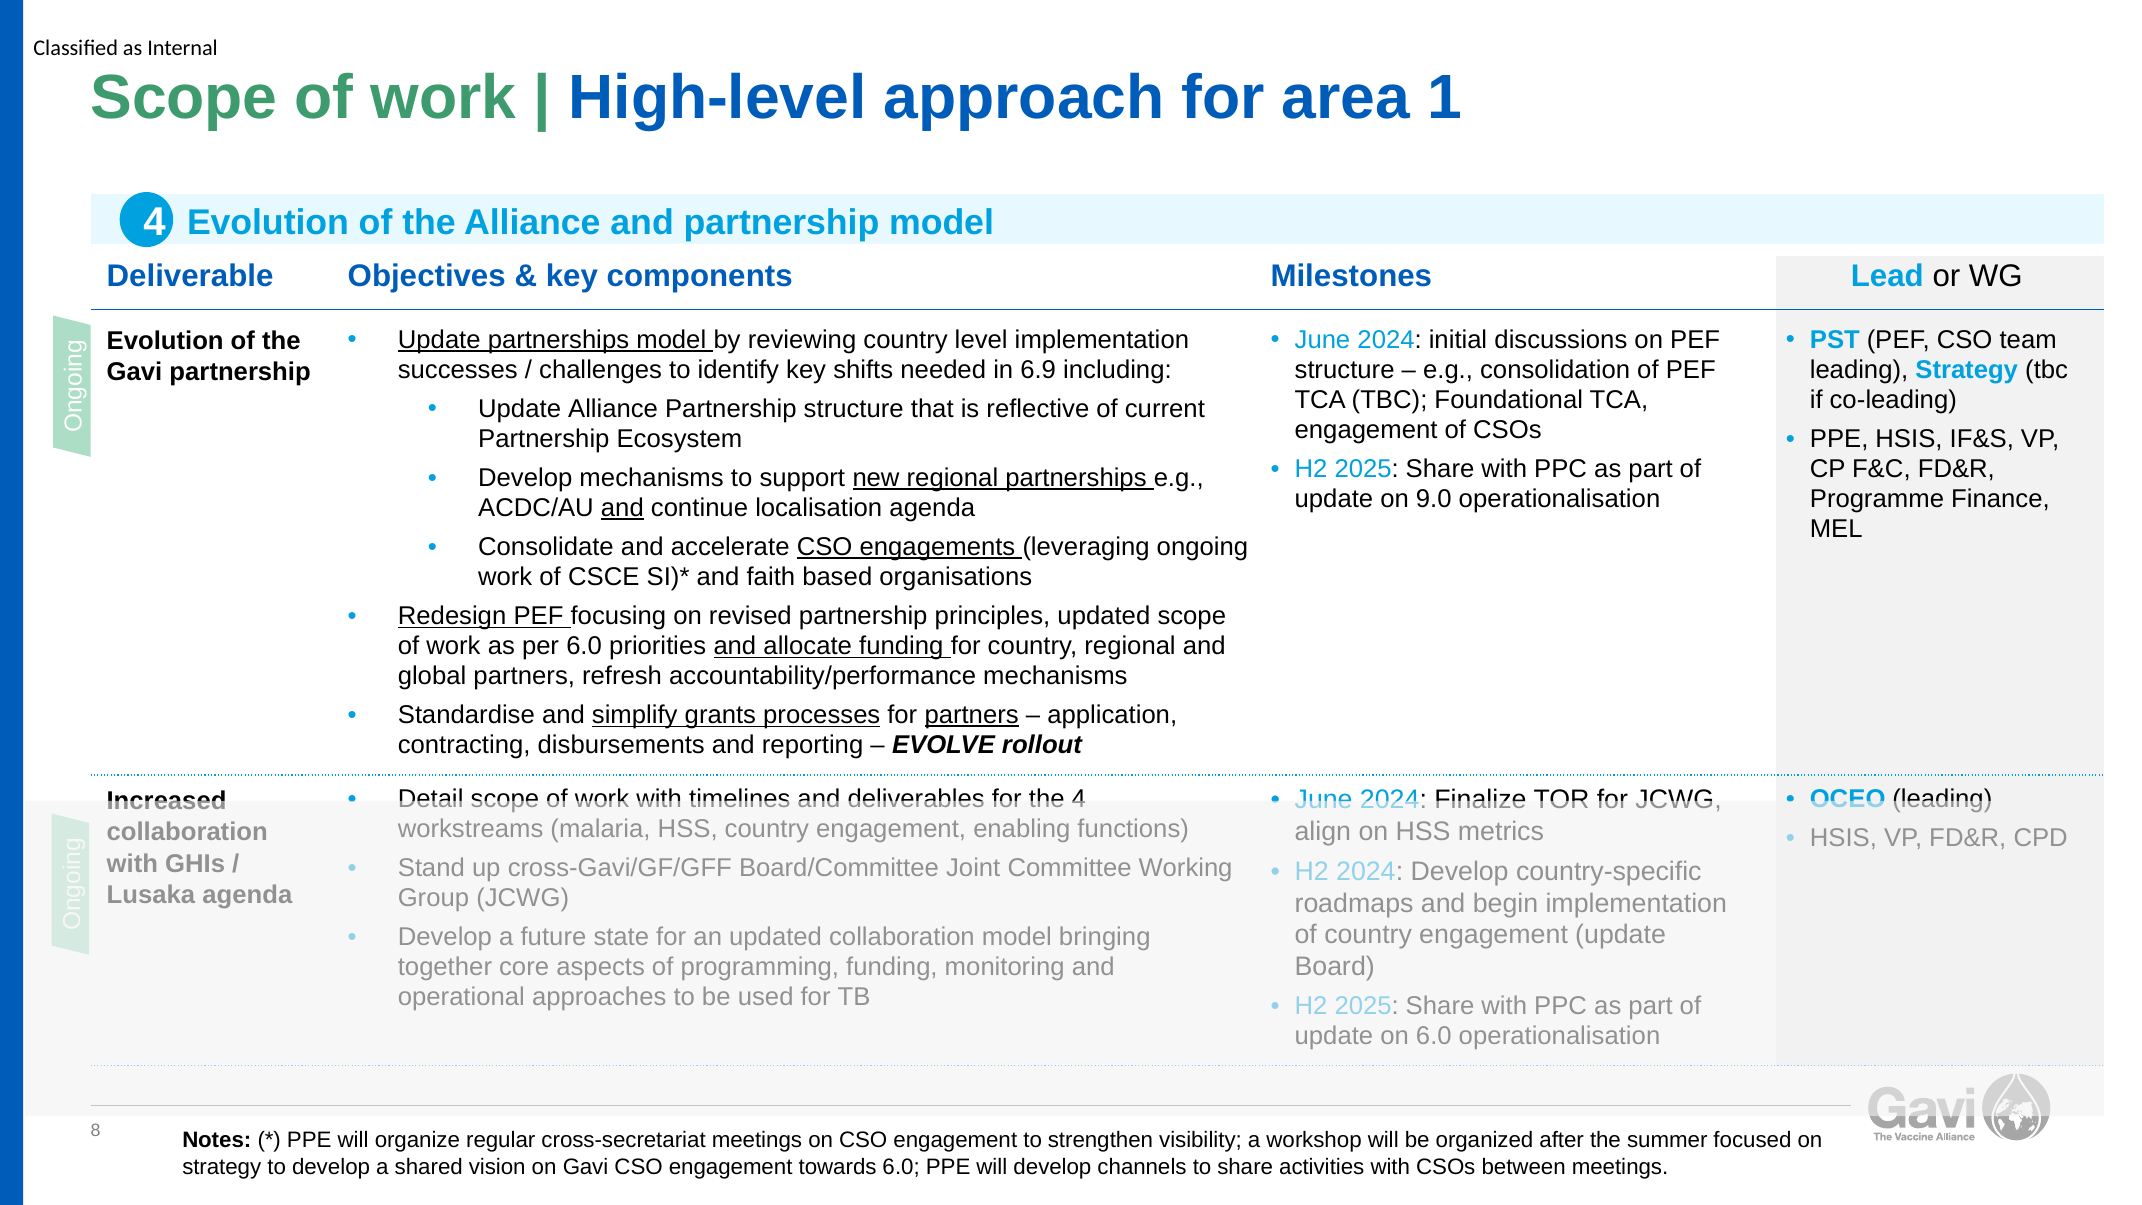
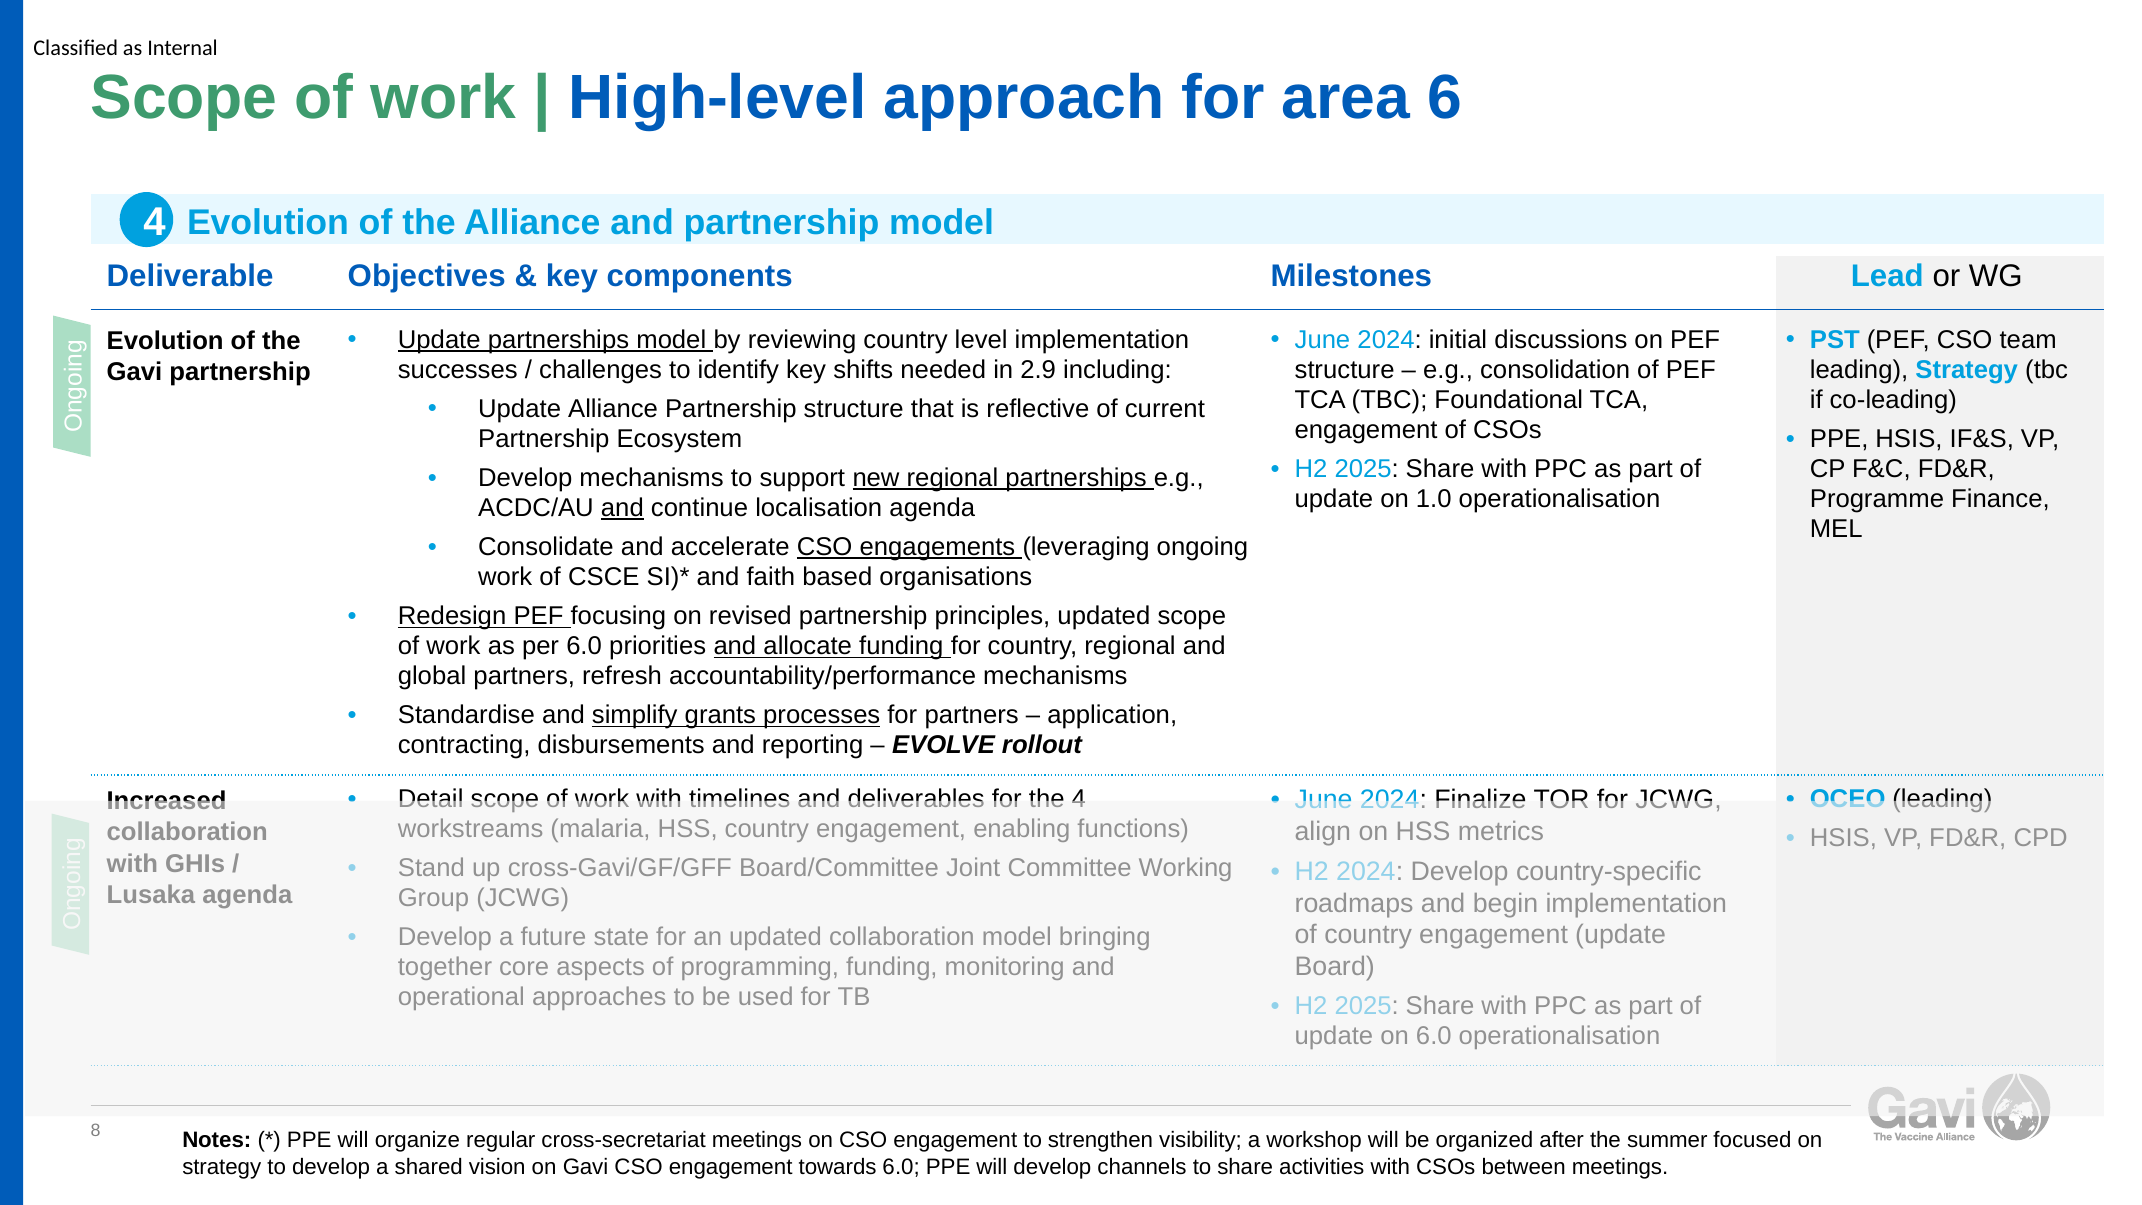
1: 1 -> 6 (1445, 98)
6.9: 6.9 -> 2.9 (1038, 370)
9.0: 9.0 -> 1.0 (1434, 499)
partners underline: present -> none (972, 715)
